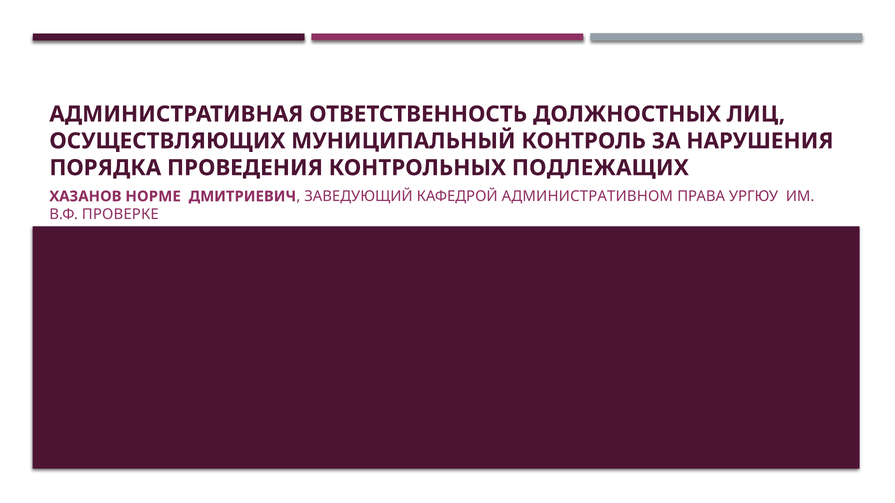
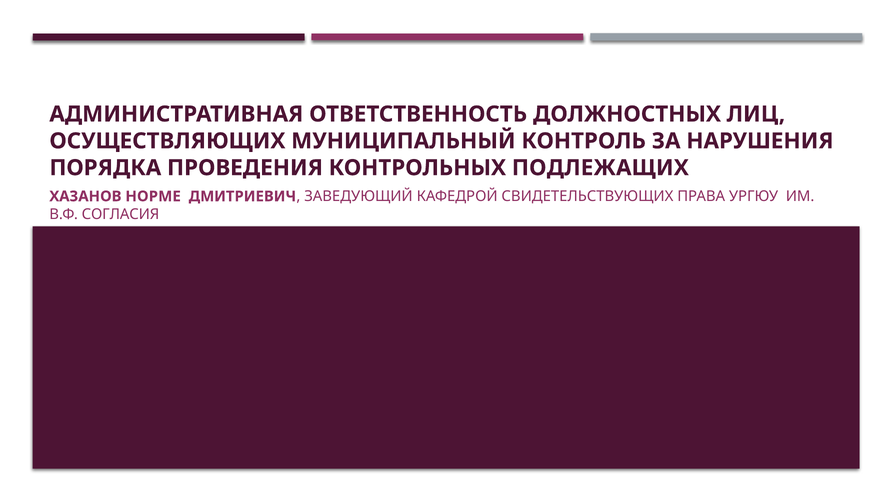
АДМИНИСТРАТИВНОМ: АДМИНИСТРАТИВНОМ -> СВИДЕТЕЛЬСТВУЮЩИХ (587, 197)
ПРОВЕРКЕ: ПРОВЕРКЕ -> СОГЛАСИЯ (120, 214)
